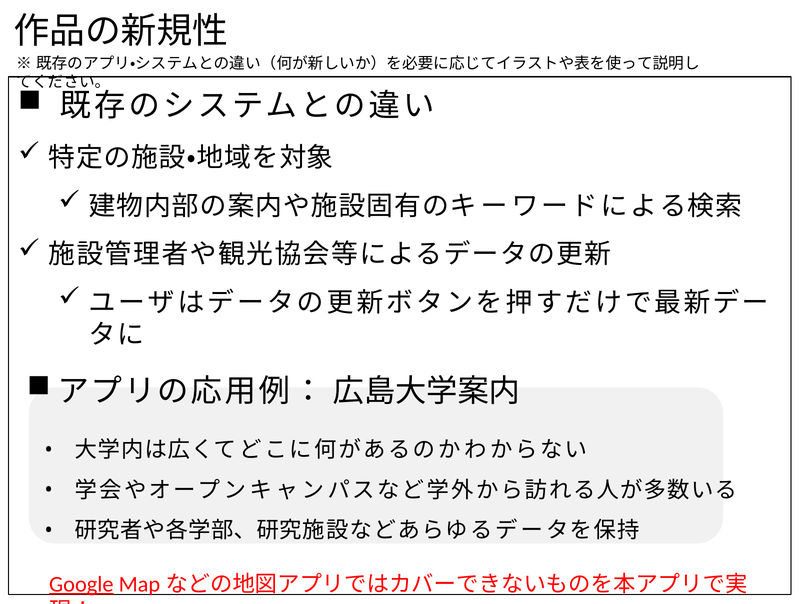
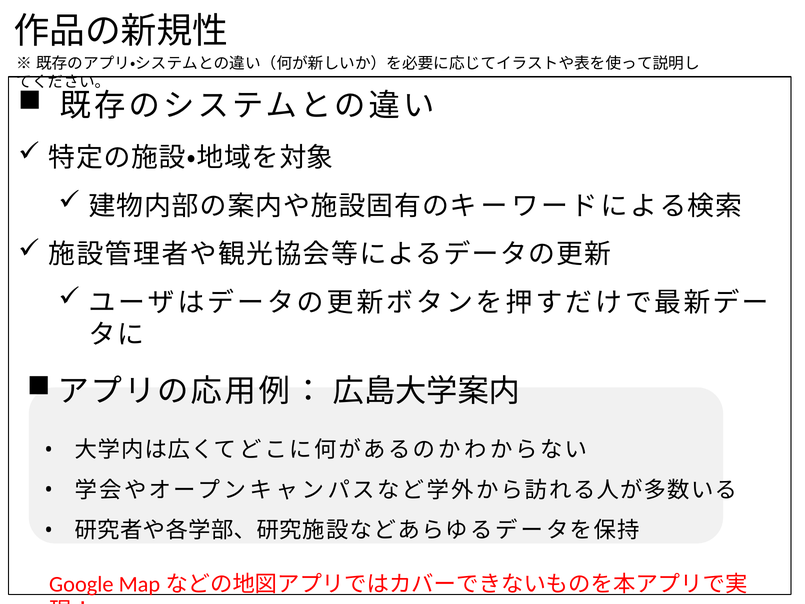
Google underline: present -> none (81, 584)
